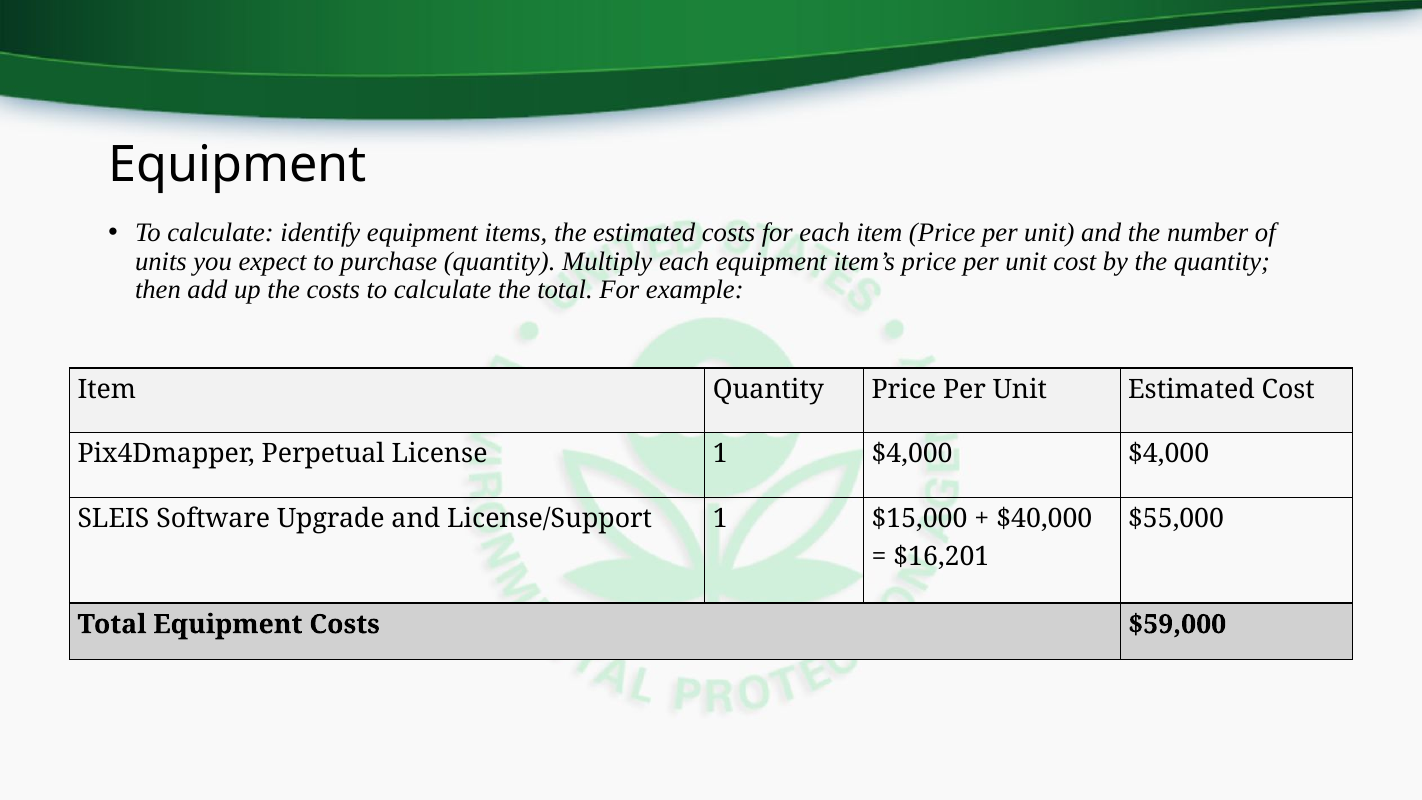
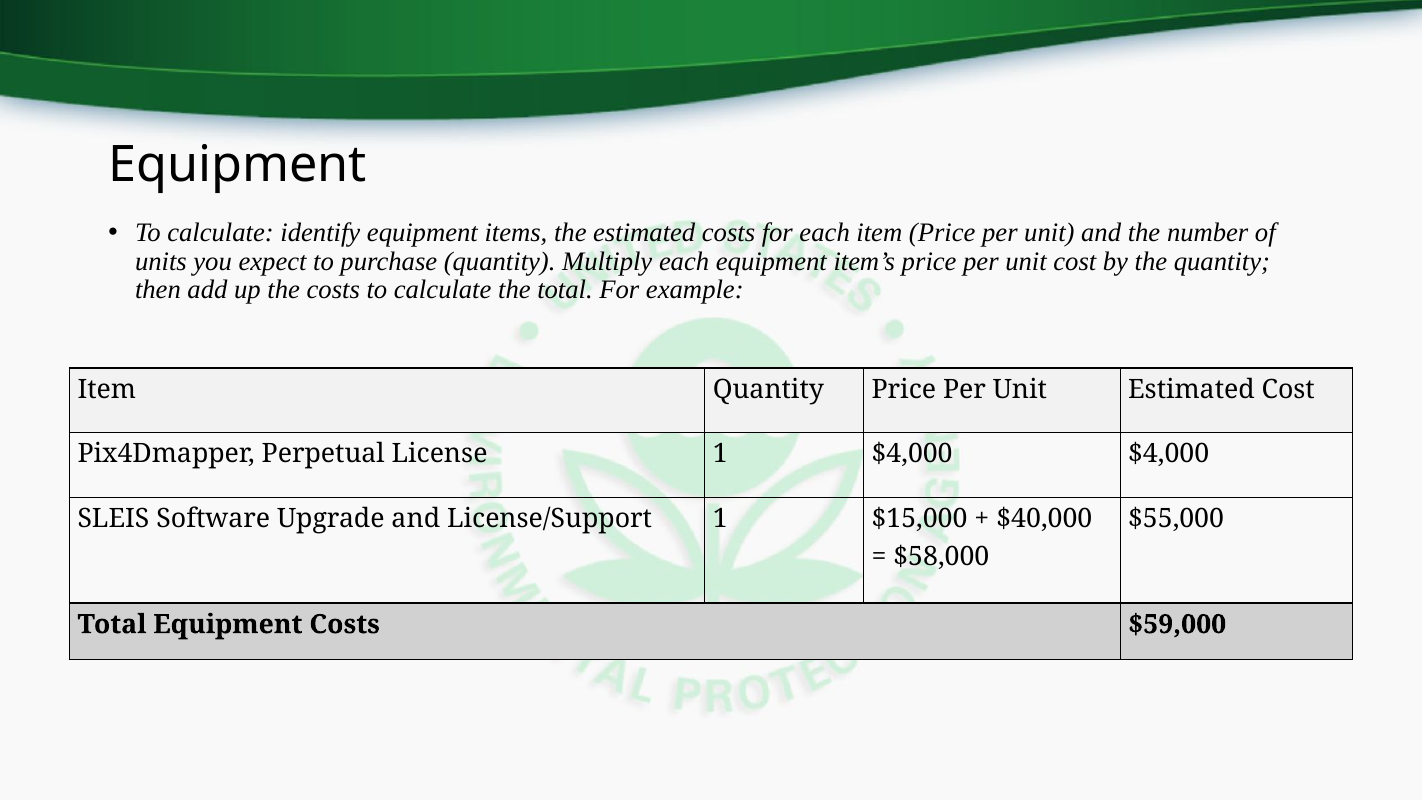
$16,201: $16,201 -> $58,000 (941, 557)
